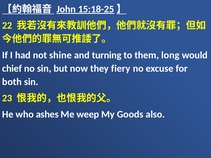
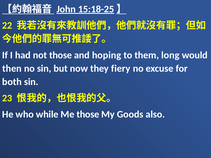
not shine: shine -> those (61, 55)
turning: turning -> hoping (107, 55)
chief: chief -> then (12, 69)
ashes: ashes -> while (47, 115)
Me weep: weep -> those (88, 115)
